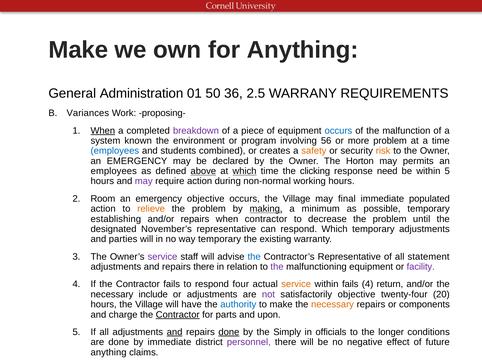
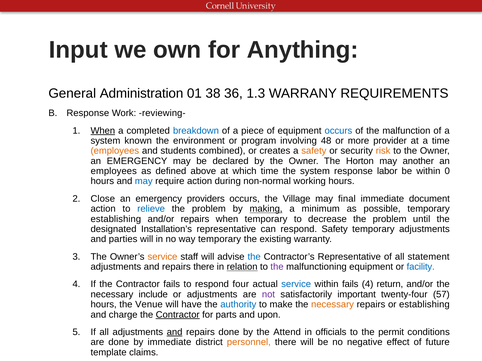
Make: Make -> Input (78, 50)
50: 50 -> 38 (213, 94)
2.5: 2.5 -> 1.3 (256, 94)
Variances: Variances -> Response (88, 113)
proposing-: proposing- -> reviewing- (162, 113)
breakdown colour: purple -> blue (196, 131)
56: 56 -> 48 (326, 141)
more problem: problem -> provider (390, 141)
employees colour: blue -> orange (115, 151)
permits: permits -> another (418, 161)
above underline: present -> none (203, 171)
which underline: present -> none (245, 171)
the clicking: clicking -> system (315, 171)
need: need -> labor (387, 171)
within 5: 5 -> 0 (447, 171)
may colour: purple -> blue (144, 181)
Room: Room -> Close (103, 199)
emergency objective: objective -> providers (206, 199)
populated: populated -> document (429, 199)
relieve colour: orange -> blue (151, 209)
when contractor: contractor -> temporary (266, 219)
November’s: November’s -> Installation’s (167, 229)
respond Which: Which -> Safety (335, 229)
service colour: purple -> orange (162, 257)
relation underline: none -> present (242, 267)
facility colour: purple -> blue (421, 267)
service colour: orange -> blue (296, 285)
satisfactorily objective: objective -> important (357, 295)
20: 20 -> 57 (441, 295)
hours the Village: Village -> Venue (149, 305)
or components: components -> establishing (424, 305)
done underline: present -> none (229, 333)
Simply: Simply -> Attend (287, 333)
longer: longer -> permit (391, 333)
personnel colour: purple -> orange (249, 343)
anything: anything -> template (109, 353)
